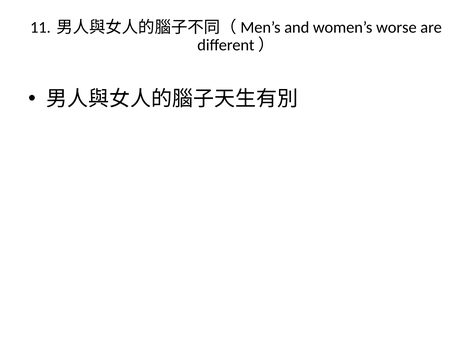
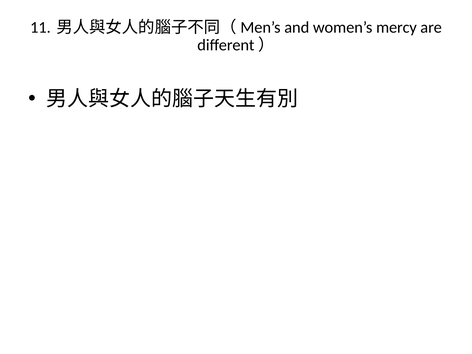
worse: worse -> mercy (396, 28)
